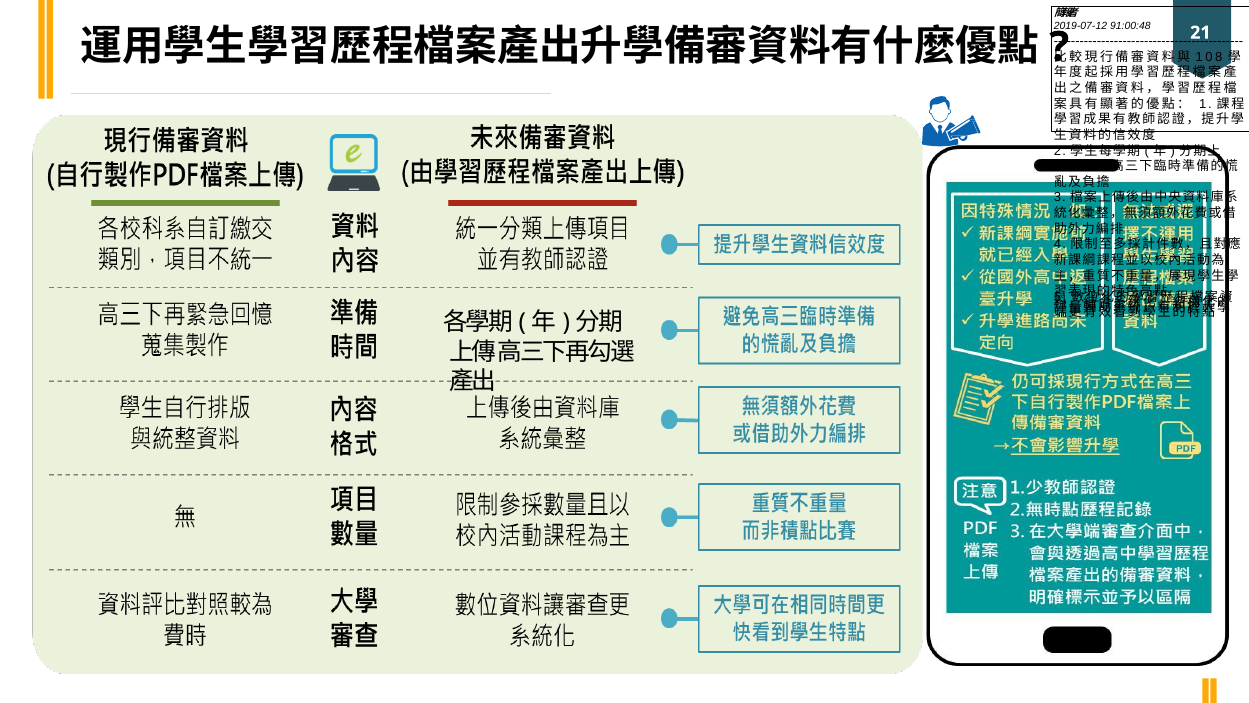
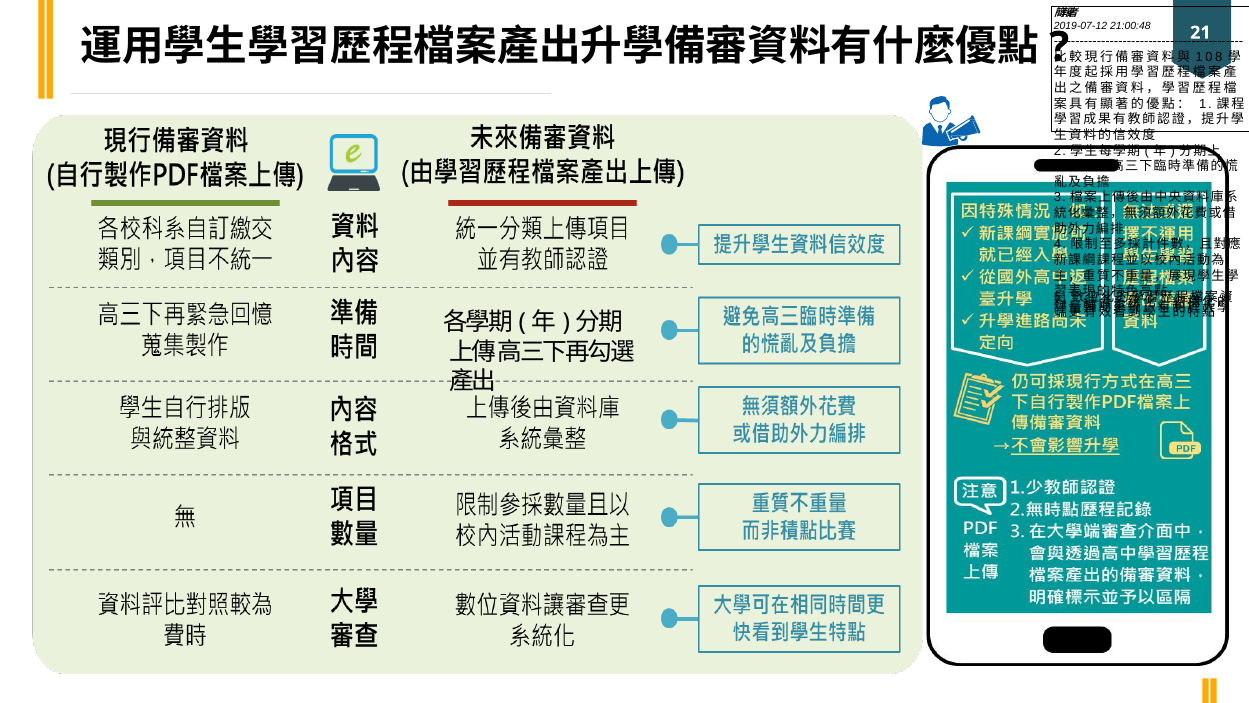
91:00:48: 91:00:48 -> 21:00:48 (1130, 26)
